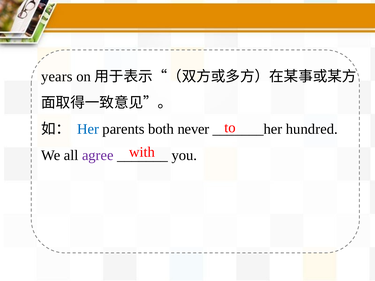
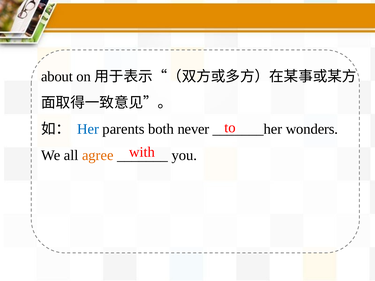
years: years -> about (57, 77)
hundred: hundred -> wonders (312, 129)
agree colour: purple -> orange (98, 155)
